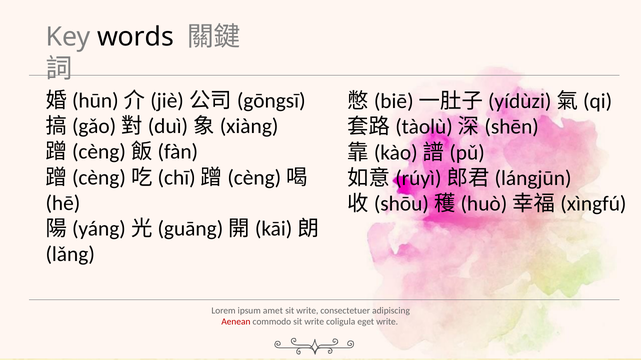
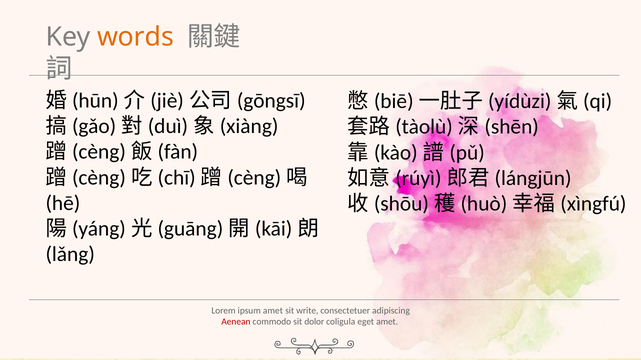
words colour: black -> orange (135, 37)
commodo sit write: write -> dolor (314, 322)
eget write: write -> amet (387, 322)
